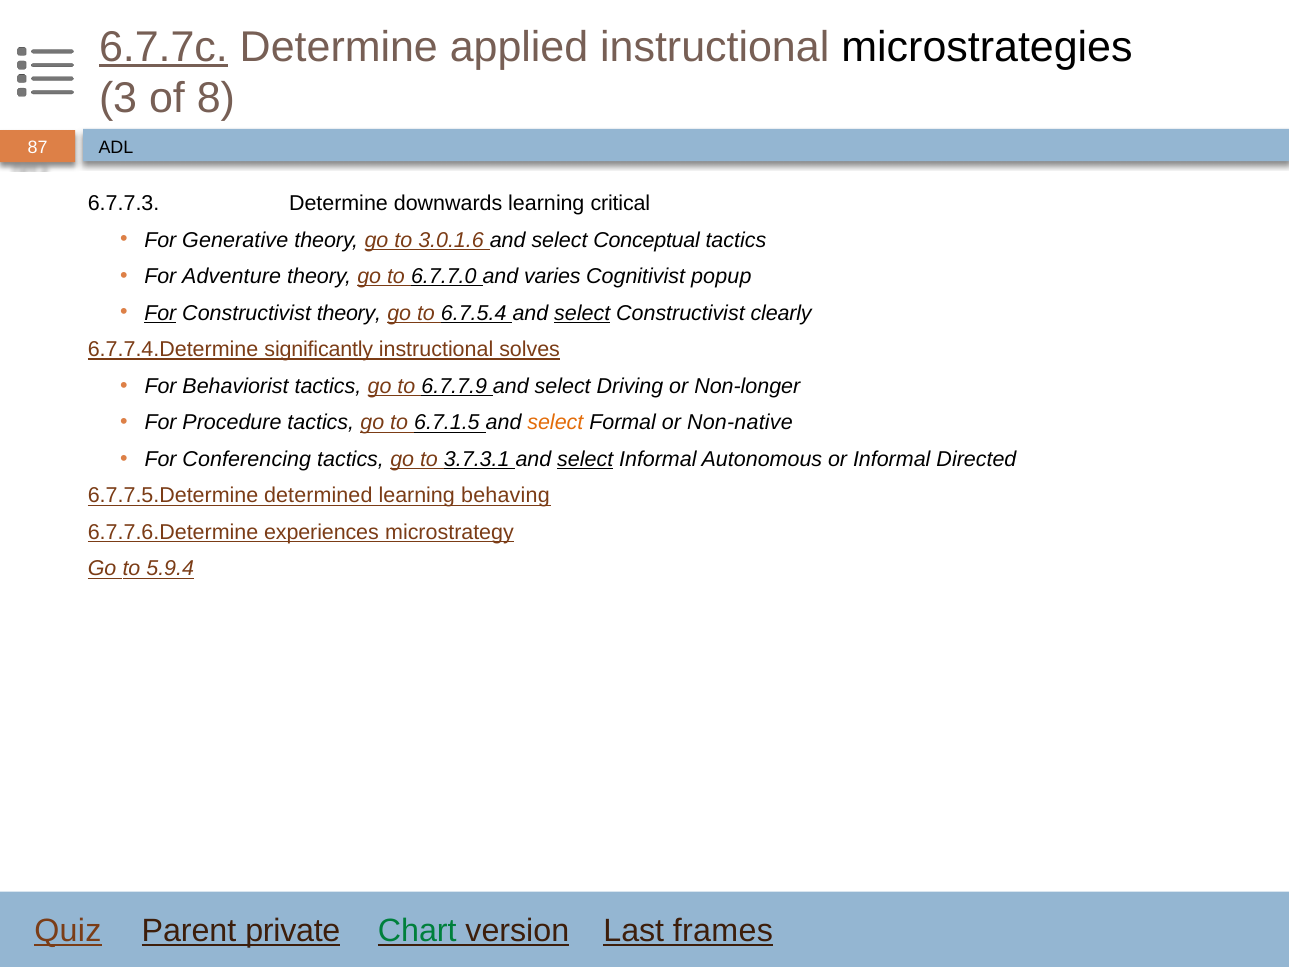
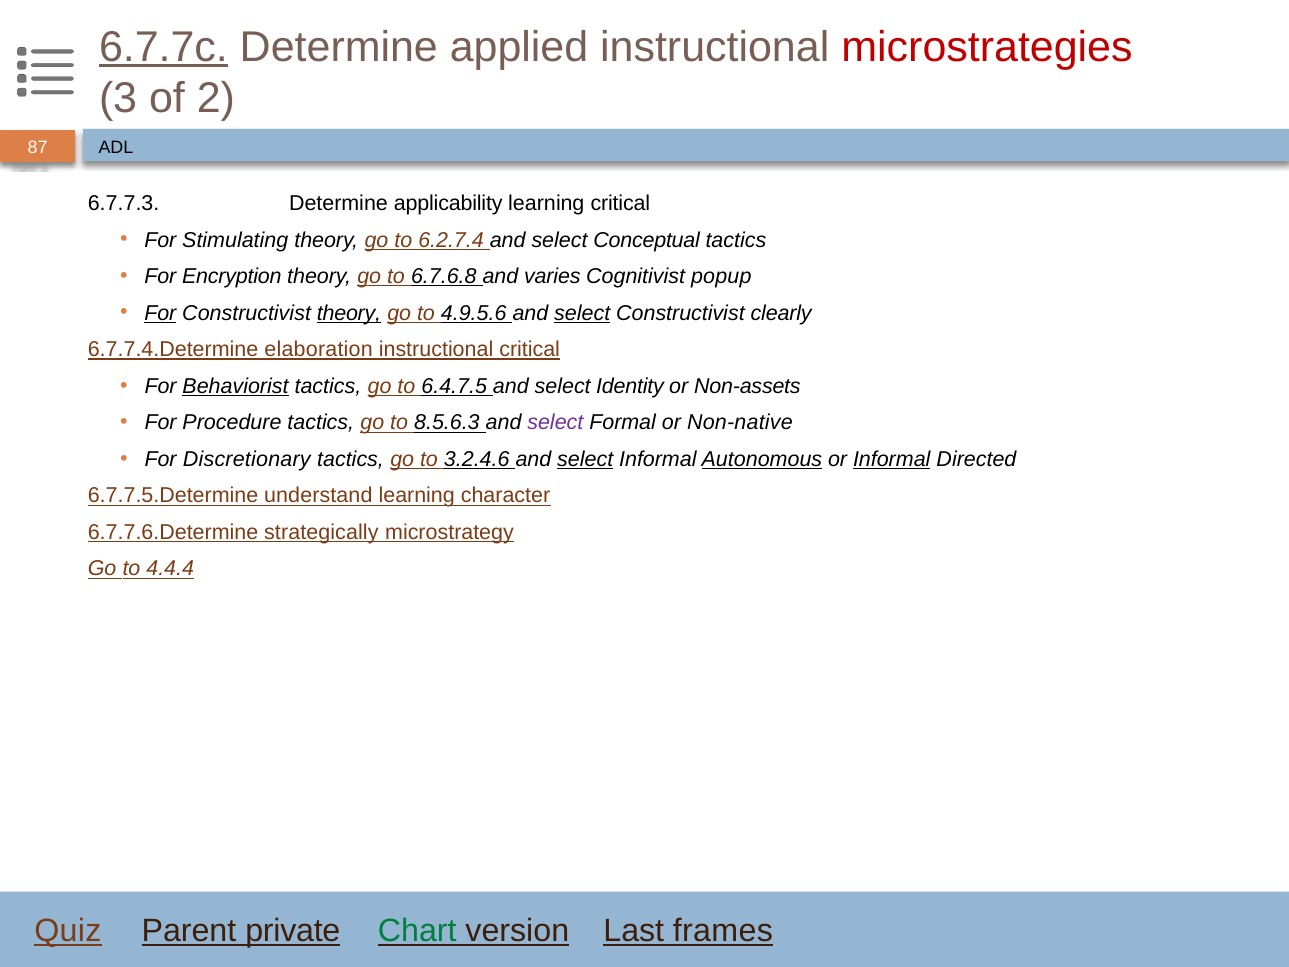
microstrategies colour: black -> red (987, 47)
8: 8 -> 2 (216, 99)
downwards: downwards -> applicability (448, 203)
Generative: Generative -> Stimulating (235, 240)
3.0.1.6: 3.0.1.6 -> 6.2.7.4 (451, 240)
Adventure: Adventure -> Encryption (232, 276)
6.7.7.0: 6.7.7.0 -> 6.7.6.8 (444, 276)
theory underline: none -> present (349, 313)
6.7.5.4: 6.7.5.4 -> 4.9.5.6 (474, 313)
significantly: significantly -> elaboration (319, 349)
instructional solves: solves -> critical (530, 349)
Behaviorist underline: none -> present (236, 386)
6.7.7.9: 6.7.7.9 -> 6.4.7.5 (454, 386)
Driving: Driving -> Identity (630, 386)
Non-longer: Non-longer -> Non-assets (747, 386)
6.7.1.5: 6.7.1.5 -> 8.5.6.3 (447, 423)
select colour: orange -> purple (555, 423)
Conferencing: Conferencing -> Discretionary (247, 459)
3.7.3.1: 3.7.3.1 -> 3.2.4.6 (477, 459)
Autonomous underline: none -> present (762, 459)
Informal underline: none -> present (892, 459)
determined: determined -> understand (318, 496)
behaving: behaving -> character (506, 496)
experiences: experiences -> strategically (321, 532)
5.9.4: 5.9.4 -> 4.4.4 (170, 569)
